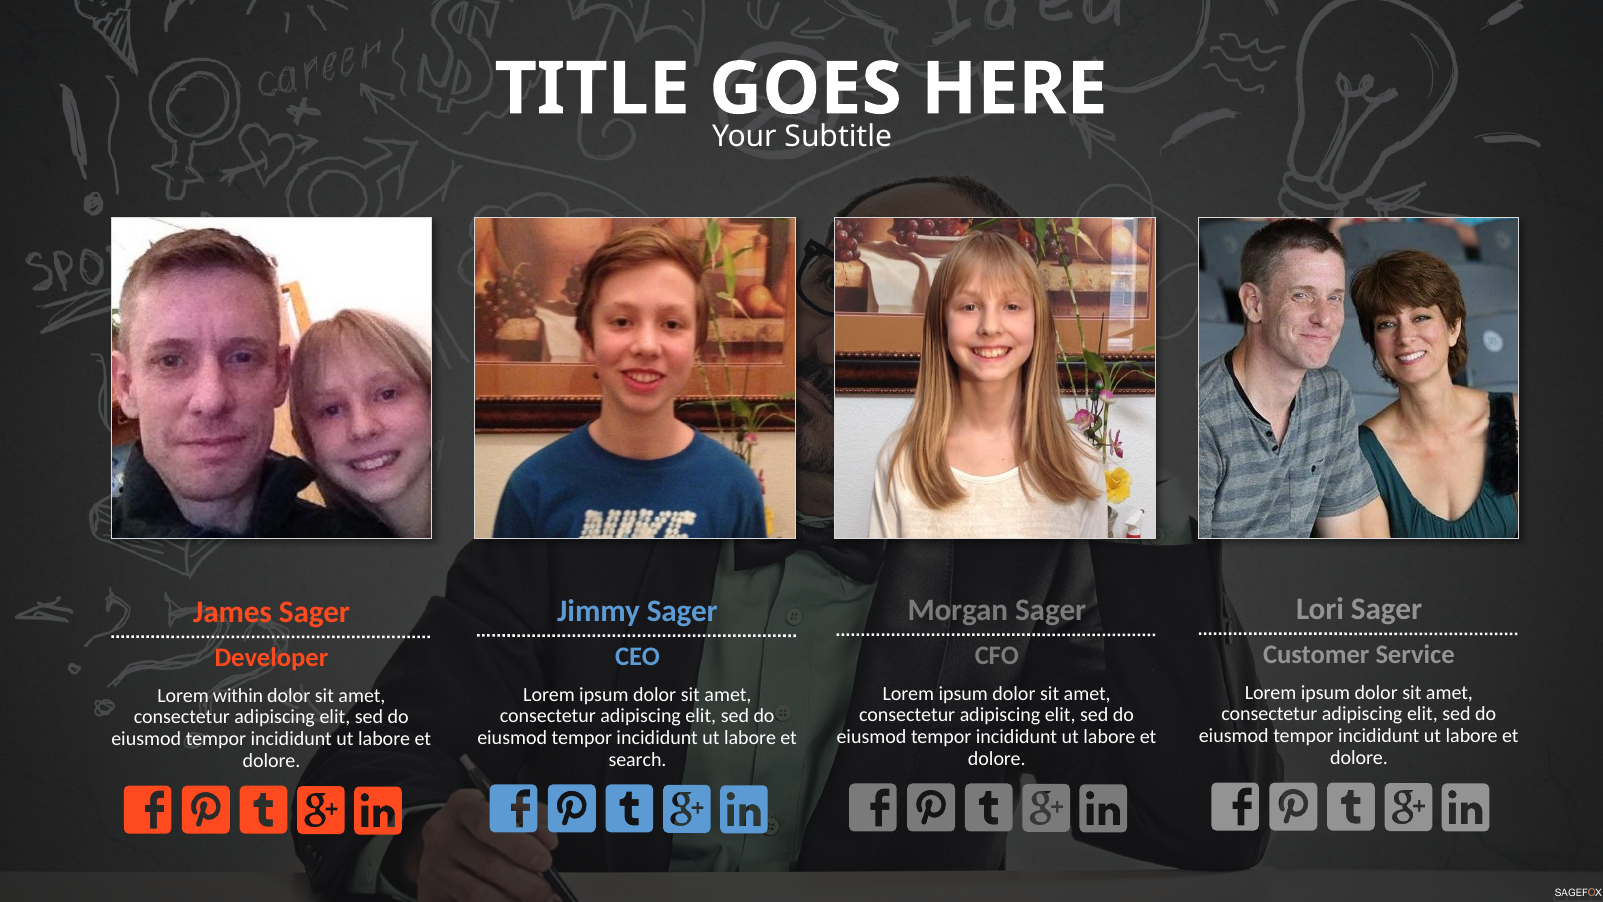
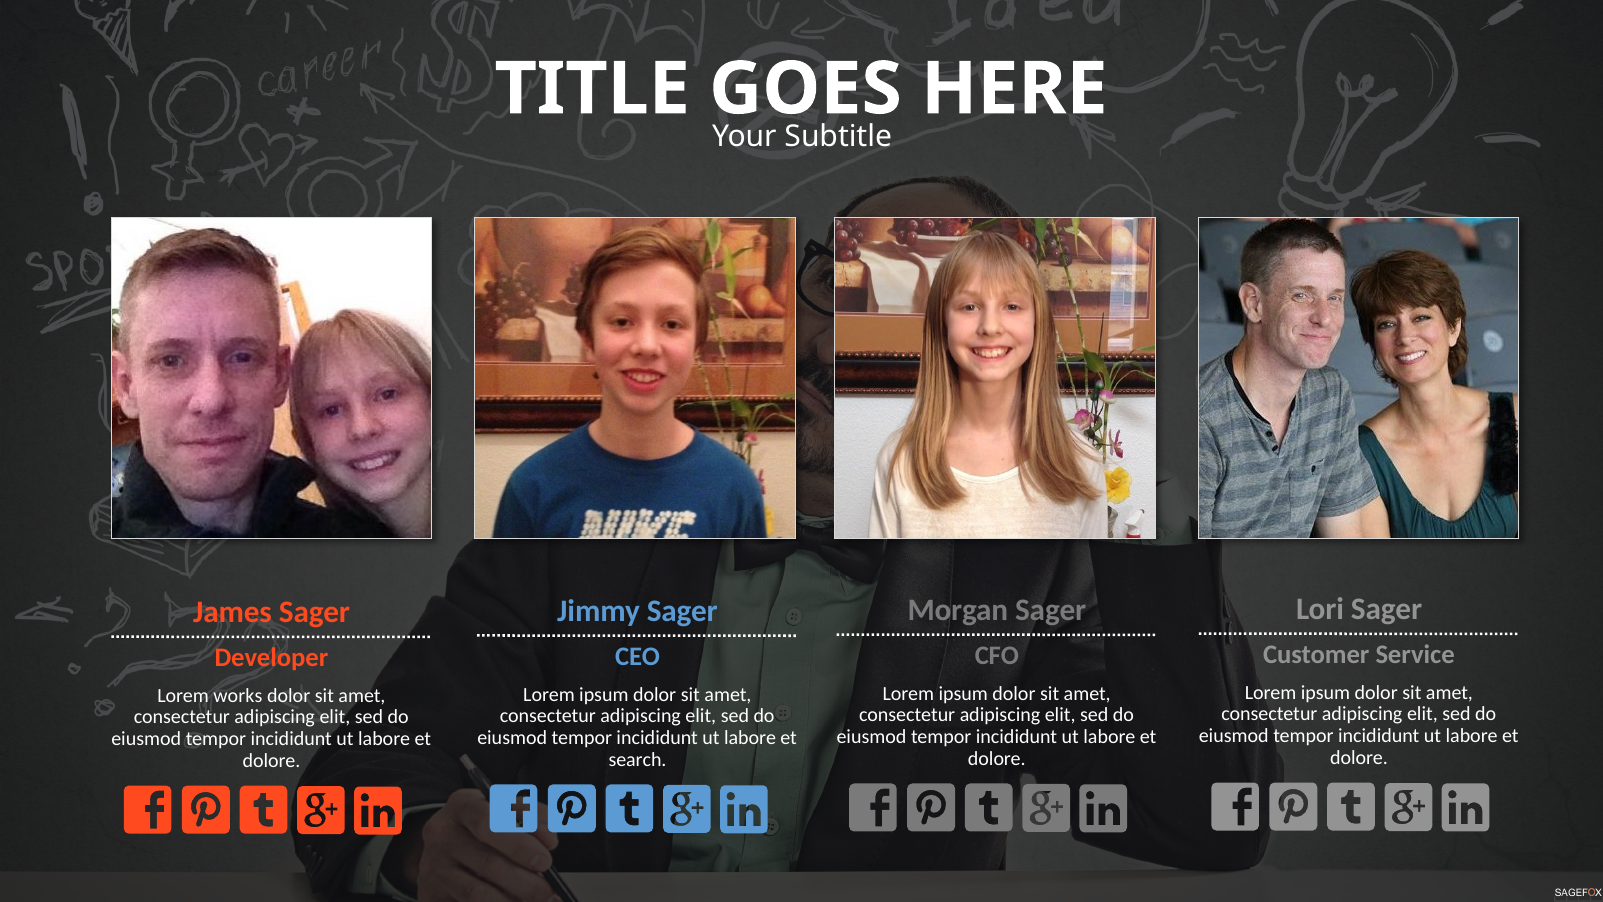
within: within -> works (238, 695)
